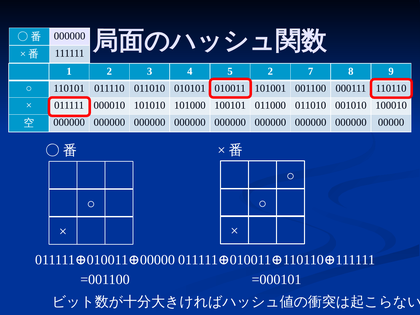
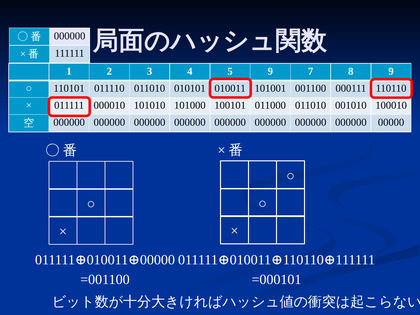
5 2: 2 -> 9 (270, 71)
